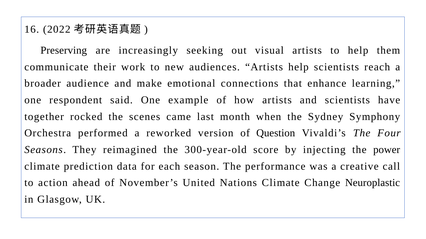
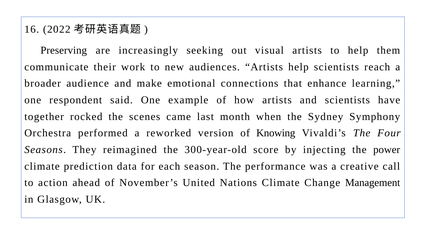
Question: Question -> Knowing (276, 133)
Neuroplastic: Neuroplastic -> Management (373, 183)
